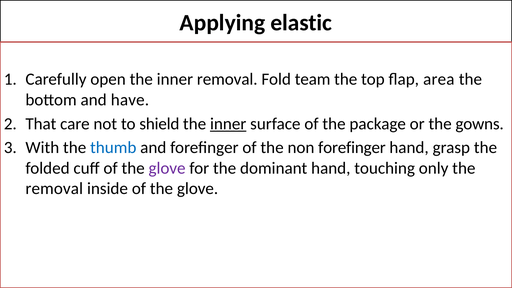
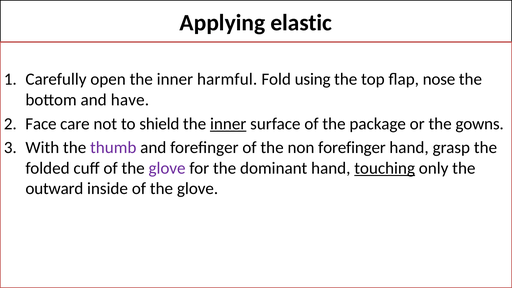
inner removal: removal -> harmful (227, 79)
team: team -> using (313, 79)
area: area -> nose (439, 79)
That: That -> Face (41, 124)
thumb colour: blue -> purple (113, 148)
touching underline: none -> present (385, 168)
removal: removal -> outward (54, 189)
